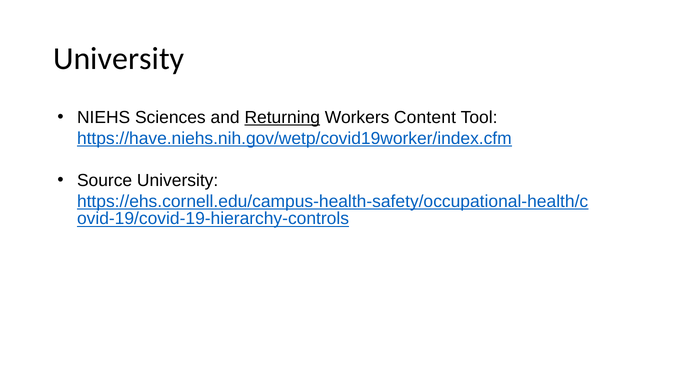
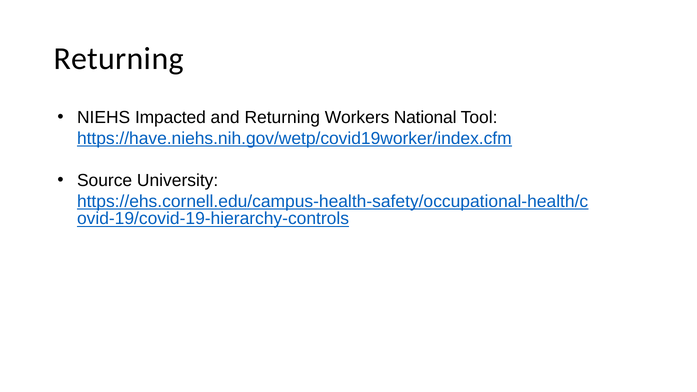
University: University -> Returning (119, 59)
Sciences: Sciences -> Impacted (170, 118)
Returning underline: present -> none (282, 118)
Content: Content -> National (425, 118)
